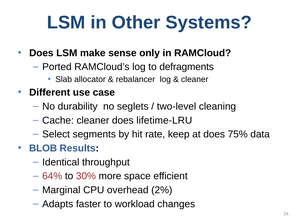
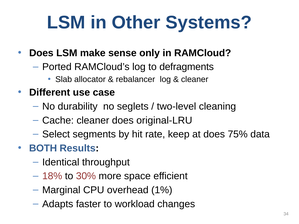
lifetime-LRU: lifetime-LRU -> original-LRU (164, 120)
BLOB: BLOB -> BOTH (43, 148)
64%: 64% -> 18% (52, 176)
2%: 2% -> 1% (162, 190)
